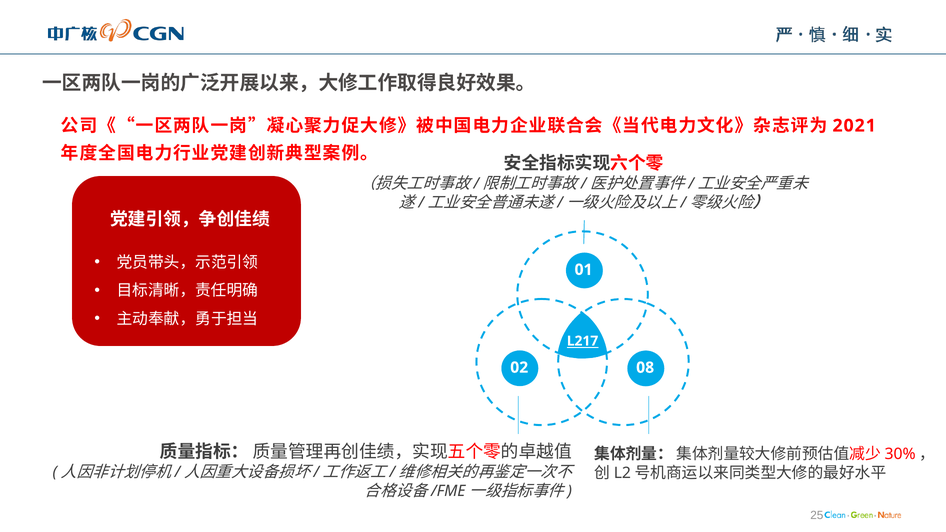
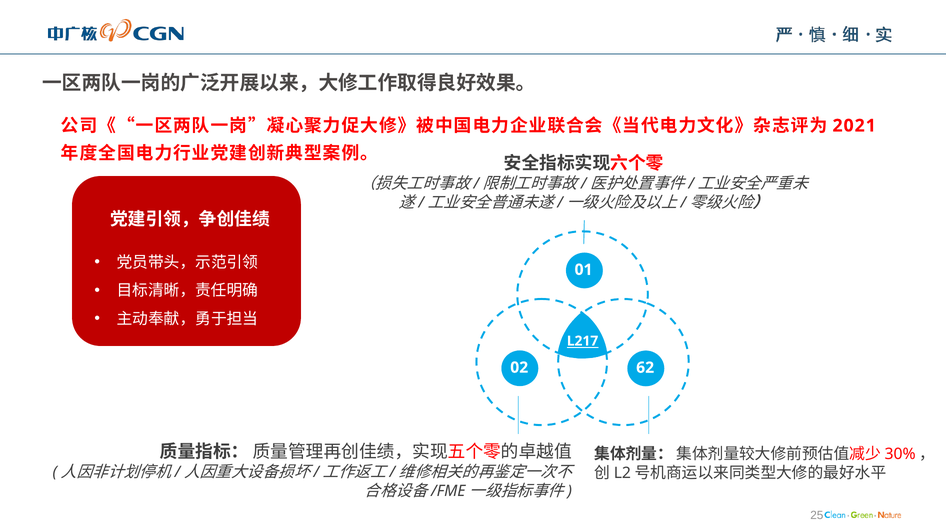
08: 08 -> 62 (645, 368)
